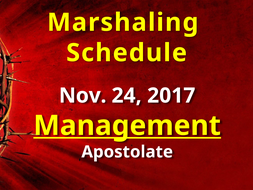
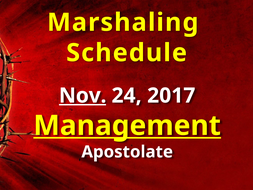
Nov underline: none -> present (83, 95)
